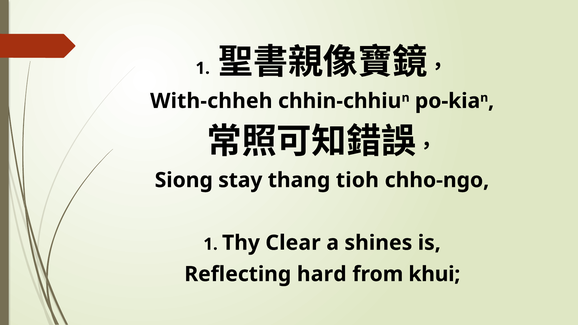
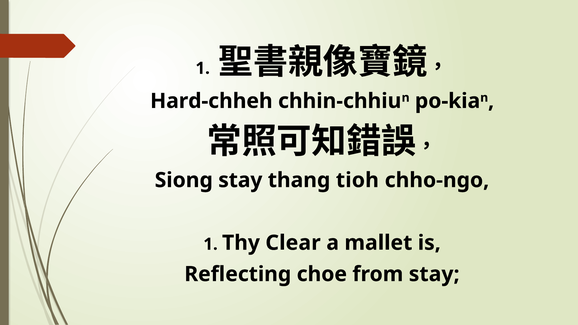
With-chheh: With-chheh -> Hard-chheh (211, 101)
shines: shines -> mallet (378, 243)
hard: hard -> choe (322, 274)
from khui: khui -> stay (434, 274)
